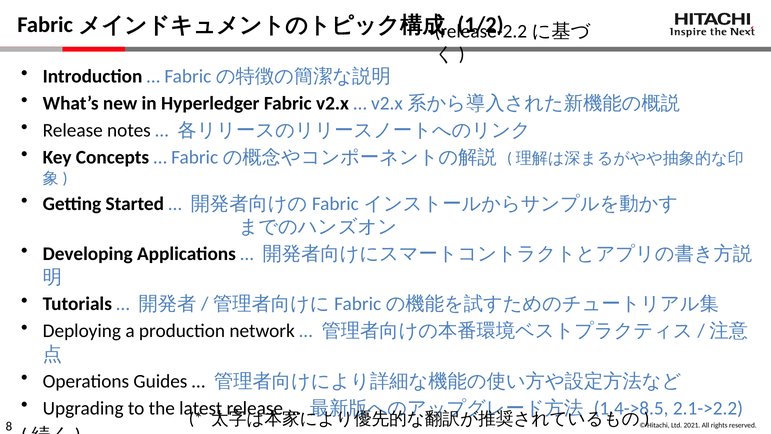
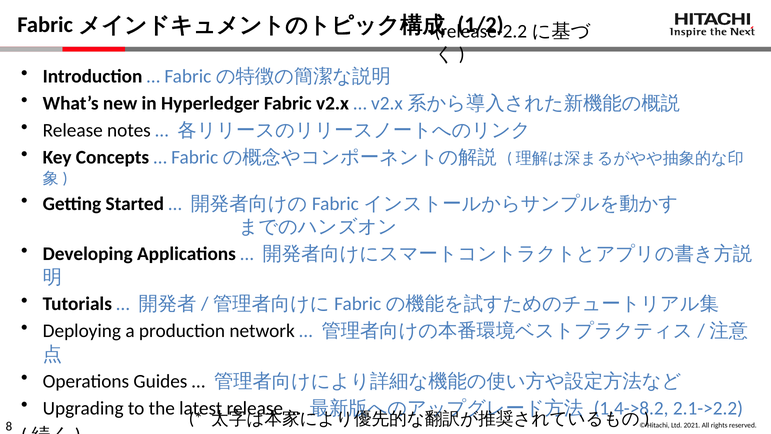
1.4->8.5: 1.4->8.5 -> 1.4->8.2 (631, 408)
